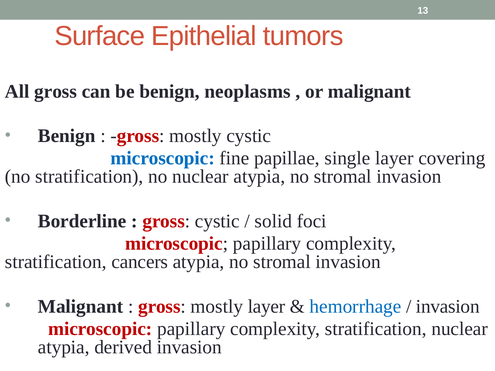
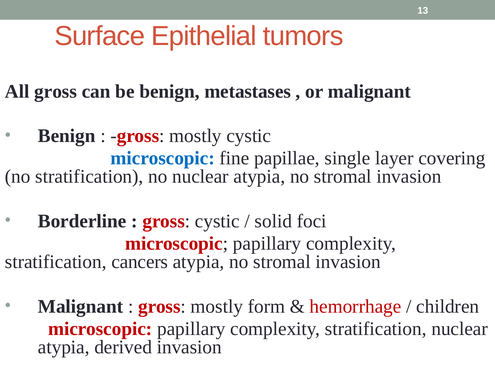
neoplasms: neoplasms -> metastases (248, 91)
mostly layer: layer -> form (266, 307)
hemorrhage colour: blue -> red (355, 307)
invasion: invasion -> children (448, 307)
